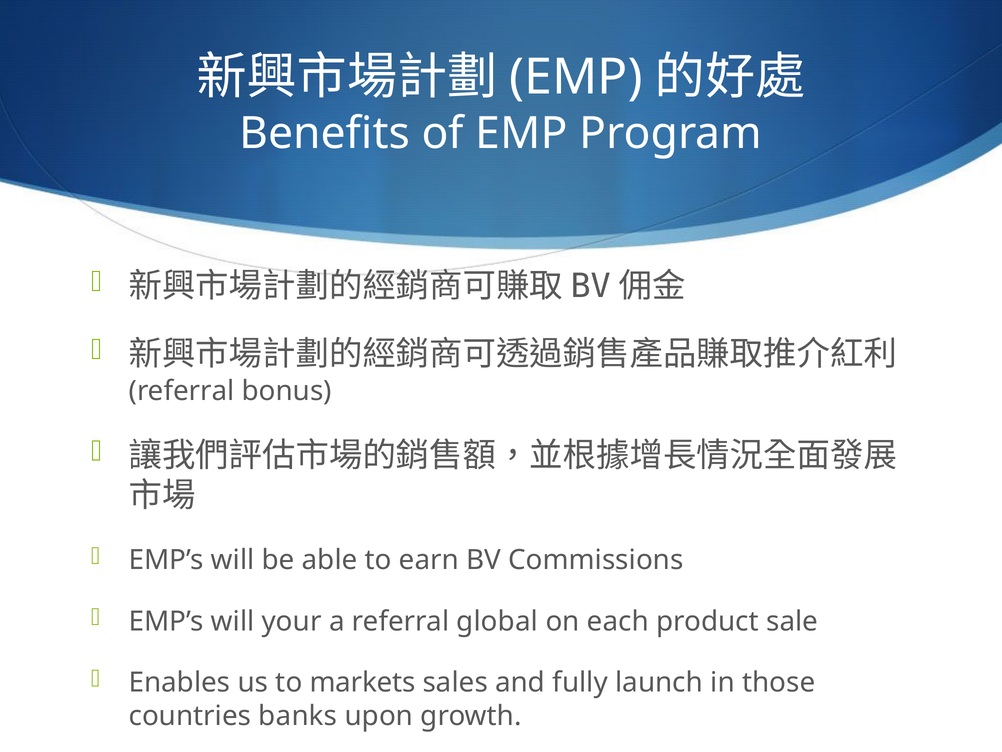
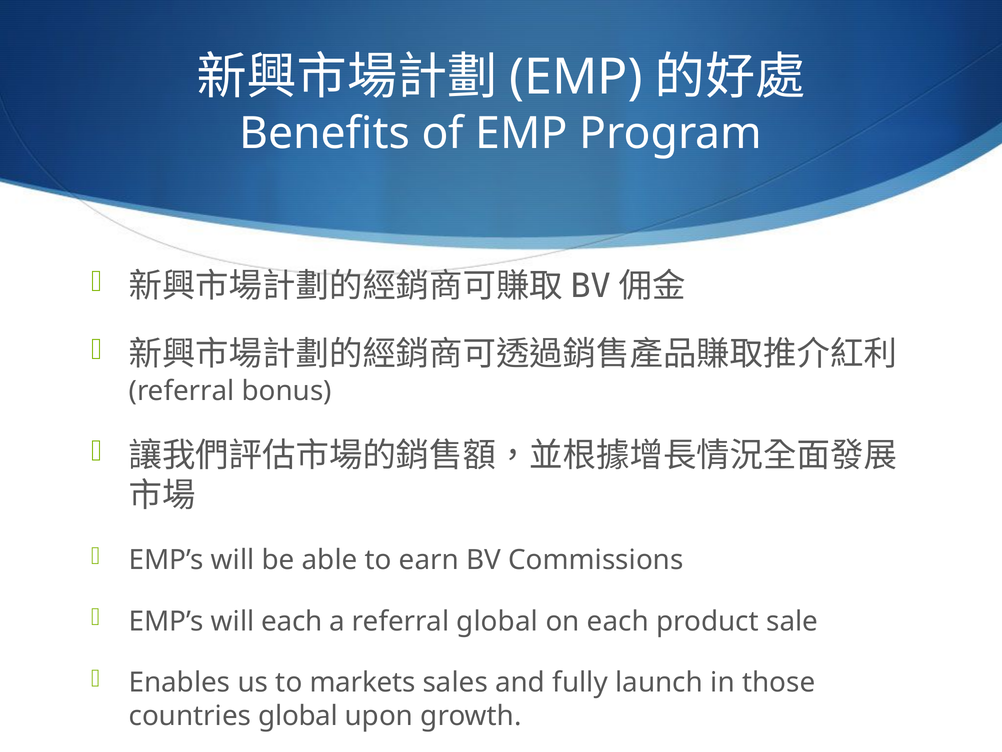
will your: your -> each (292, 621)
countries banks: banks -> global (298, 716)
